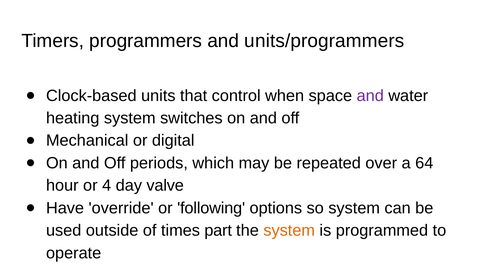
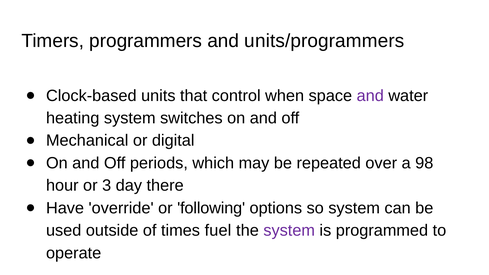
64: 64 -> 98 (424, 163)
4: 4 -> 3 (107, 186)
valve: valve -> there (165, 186)
part: part -> fuel (218, 231)
system colour: orange -> purple (289, 231)
